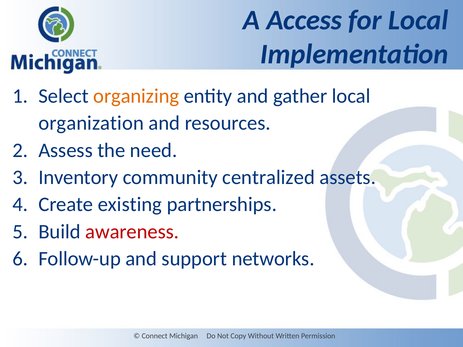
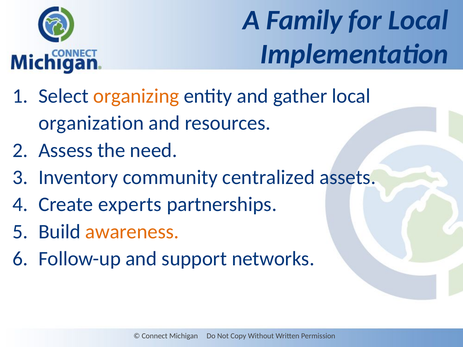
Access: Access -> Family (304, 20)
existing: existing -> experts (130, 205)
awareness colour: red -> orange (132, 232)
